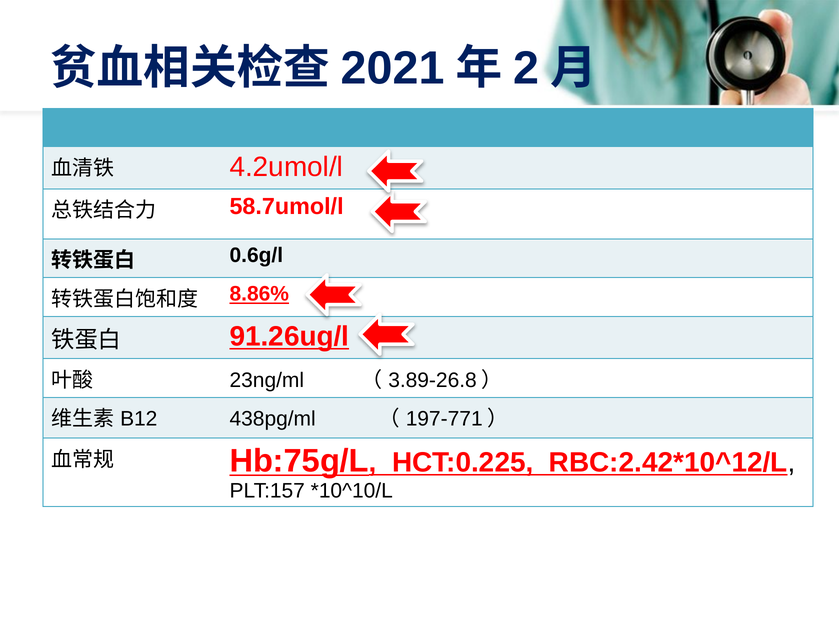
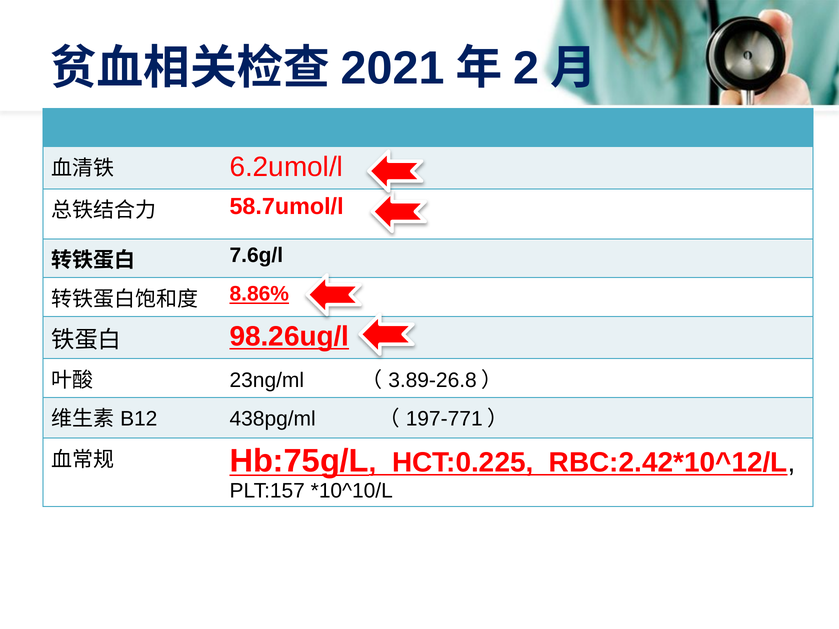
4.2umol/l: 4.2umol/l -> 6.2umol/l (286, 167)
0.6g/l: 0.6g/l -> 7.6g/l (256, 255)
91.26ug/l: 91.26ug/l -> 98.26ug/l (289, 337)
